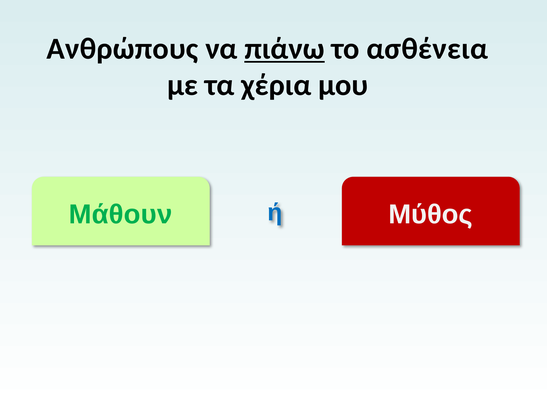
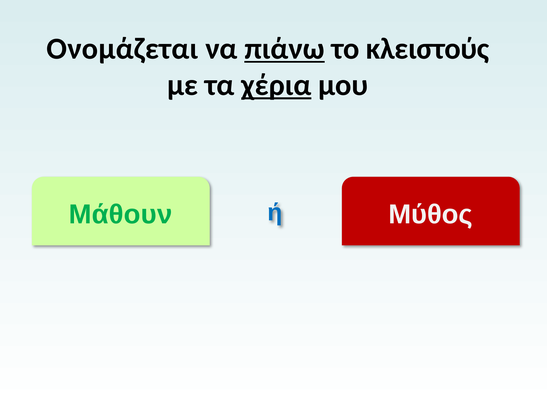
Ανθρώπους: Ανθρώπους -> Ονομάζεται (122, 49)
ασθένεια: ασθένεια -> κλειστούς (428, 49)
χέρια underline: none -> present (276, 85)
